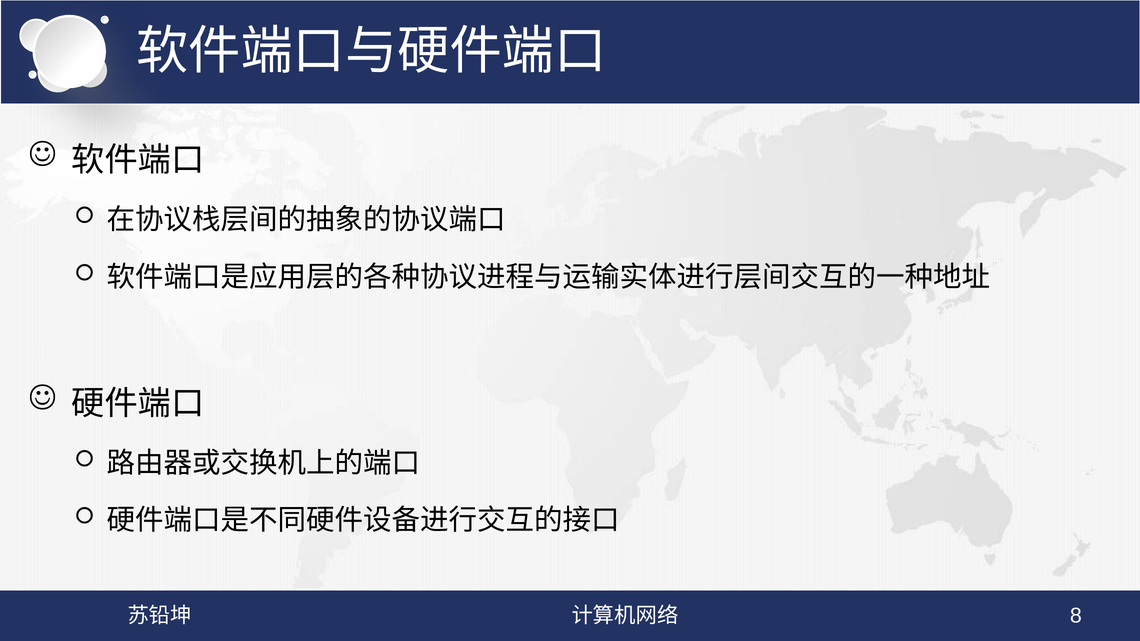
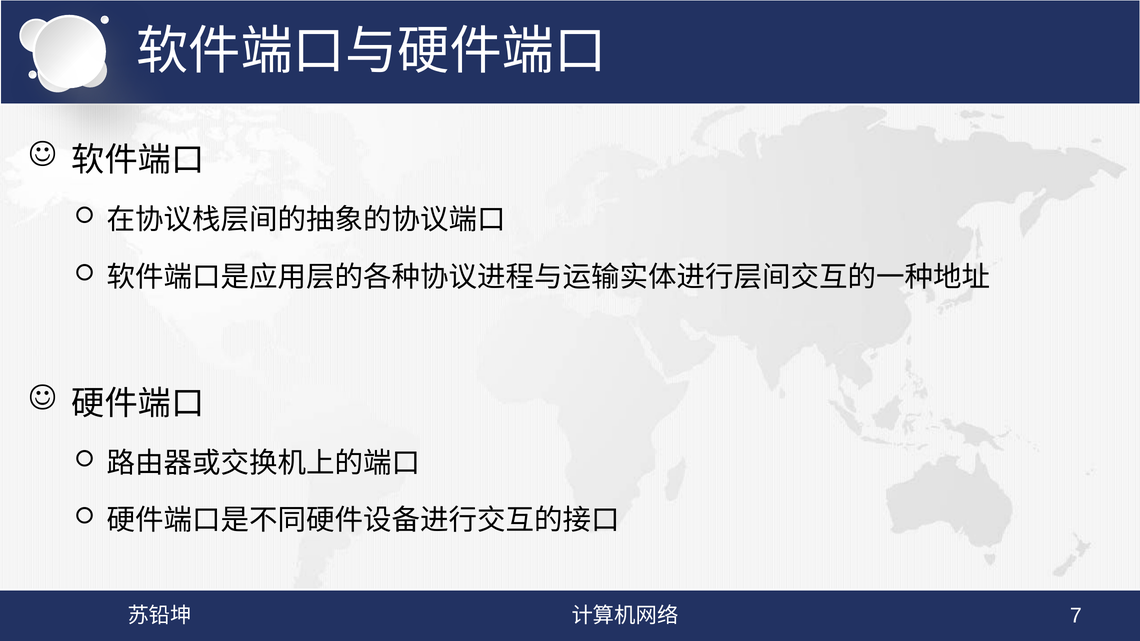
8: 8 -> 7 (1076, 616)
